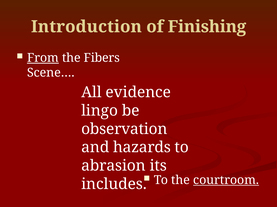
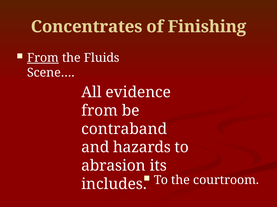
Introduction: Introduction -> Concentrates (87, 27)
Fibers: Fibers -> Fluids (102, 58)
lingo: lingo -> from (100, 111)
observation: observation -> contraband (124, 129)
courtroom underline: present -> none (226, 181)
